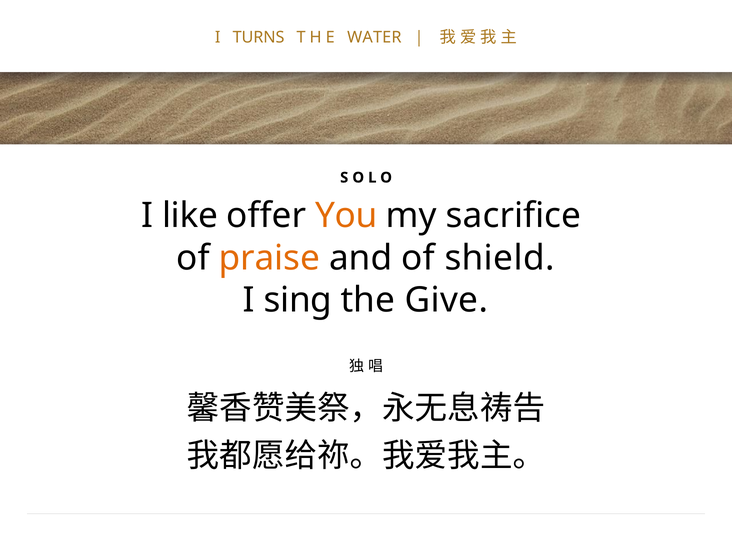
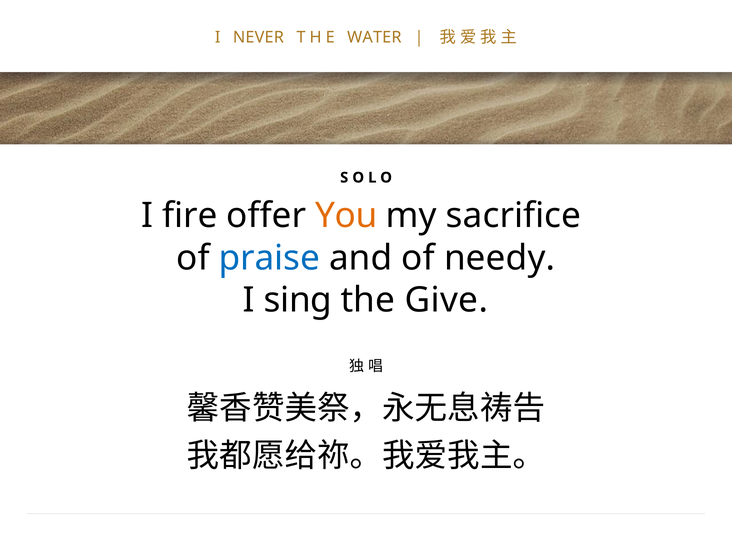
TURNS: TURNS -> NEVER (258, 37)
like: like -> fire (190, 216)
praise colour: orange -> blue (269, 258)
shield: shield -> needy (500, 258)
